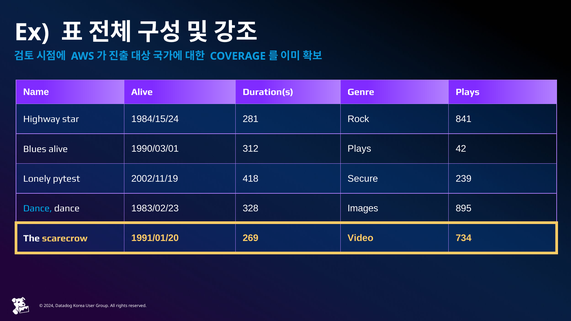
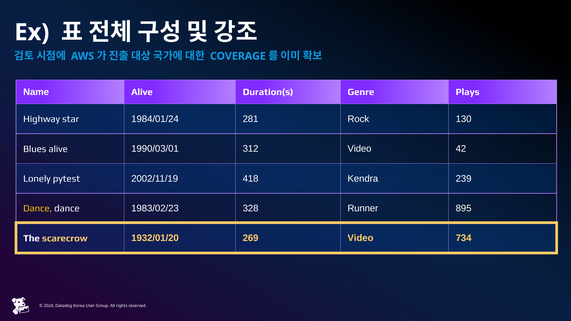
1984/15/24: 1984/15/24 -> 1984/01/24 (155, 119)
841: 841 -> 130 (464, 119)
312 Plays: Plays -> Video (359, 149)
Secure: Secure -> Kendra (363, 179)
Dance colour: light blue -> yellow (38, 209)
Images: Images -> Runner (363, 208)
1991/01/20: 1991/01/20 -> 1932/01/20 (155, 238)
